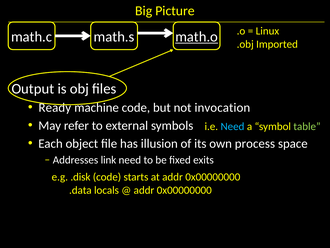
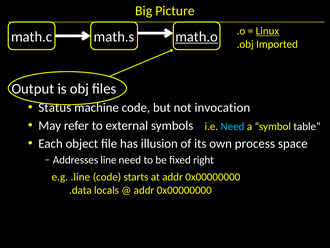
Linux underline: none -> present (267, 31)
Ready: Ready -> Status (55, 107)
table colour: light green -> white (307, 126)
link: link -> line (108, 160)
exits: exits -> right (204, 160)
.disk: .disk -> .line (80, 177)
